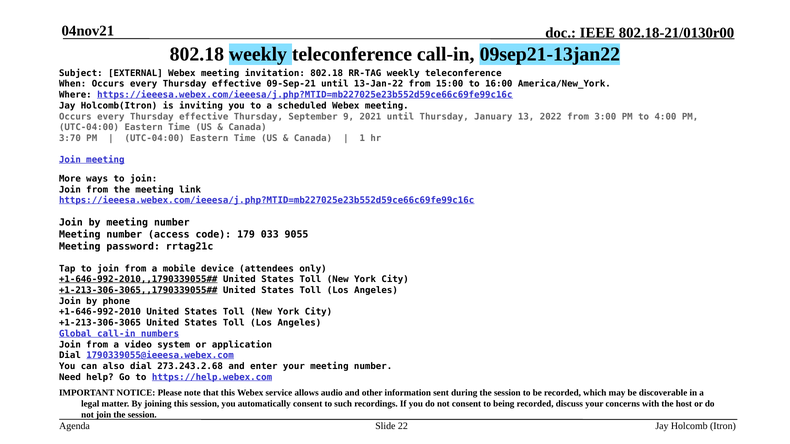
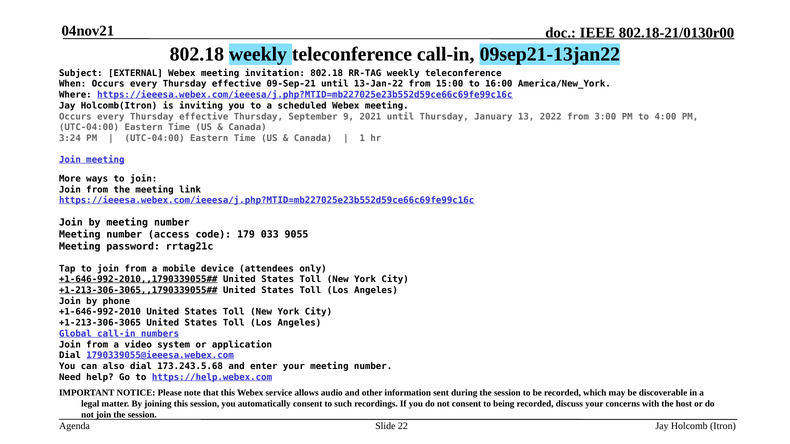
3:70: 3:70 -> 3:24 (70, 138)
273.243.2.68: 273.243.2.68 -> 173.243.5.68 (190, 367)
